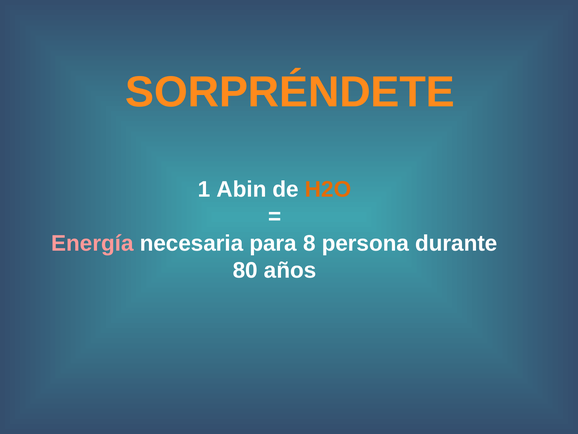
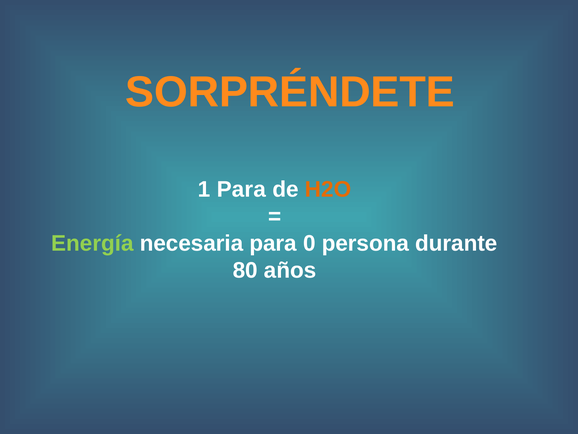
1 Abin: Abin -> Para (241, 189)
Energía colour: pink -> light green (92, 243)
8: 8 -> 0 (309, 243)
